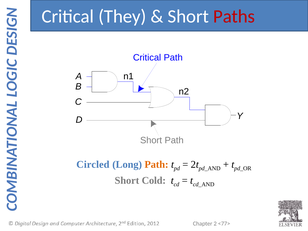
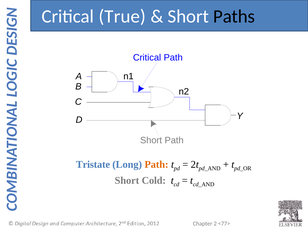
They: They -> True (122, 16)
Paths colour: red -> black (234, 16)
Circled: Circled -> Tristate (93, 164)
